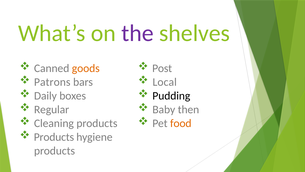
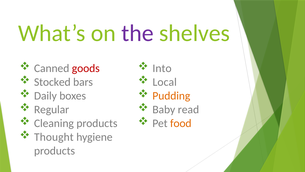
goods colour: orange -> red (86, 68)
Post: Post -> Into (162, 68)
Patrons: Patrons -> Stocked (52, 82)
Pudding colour: black -> orange (171, 95)
then: then -> read (188, 109)
Products: Products -> Thought (54, 137)
